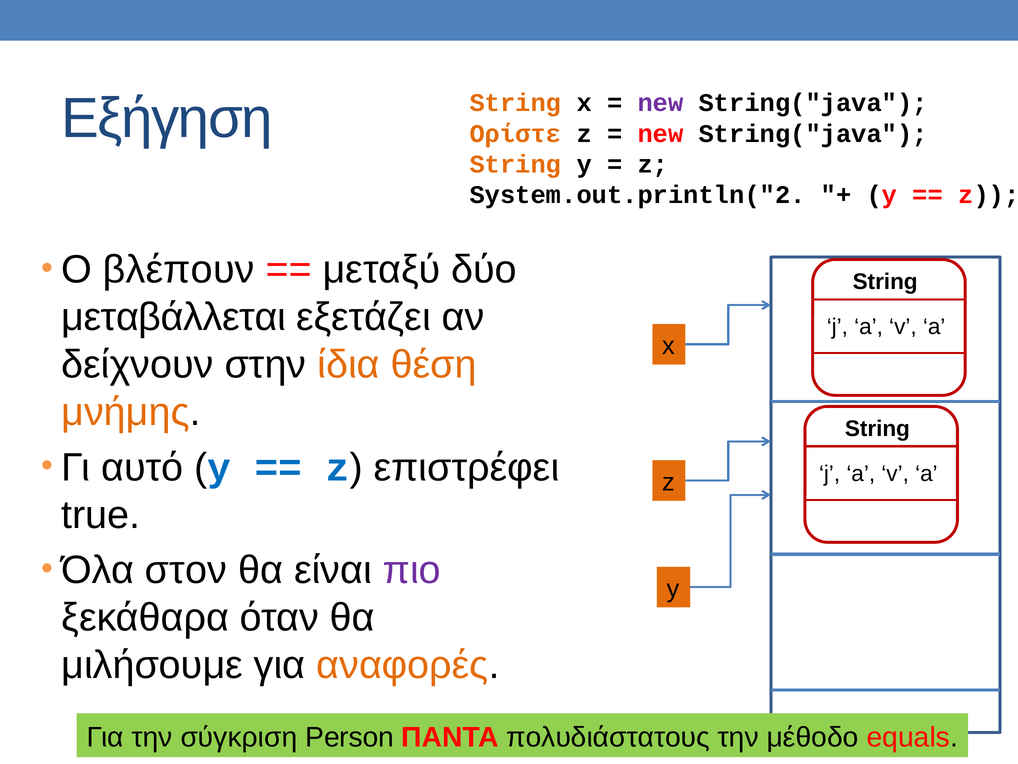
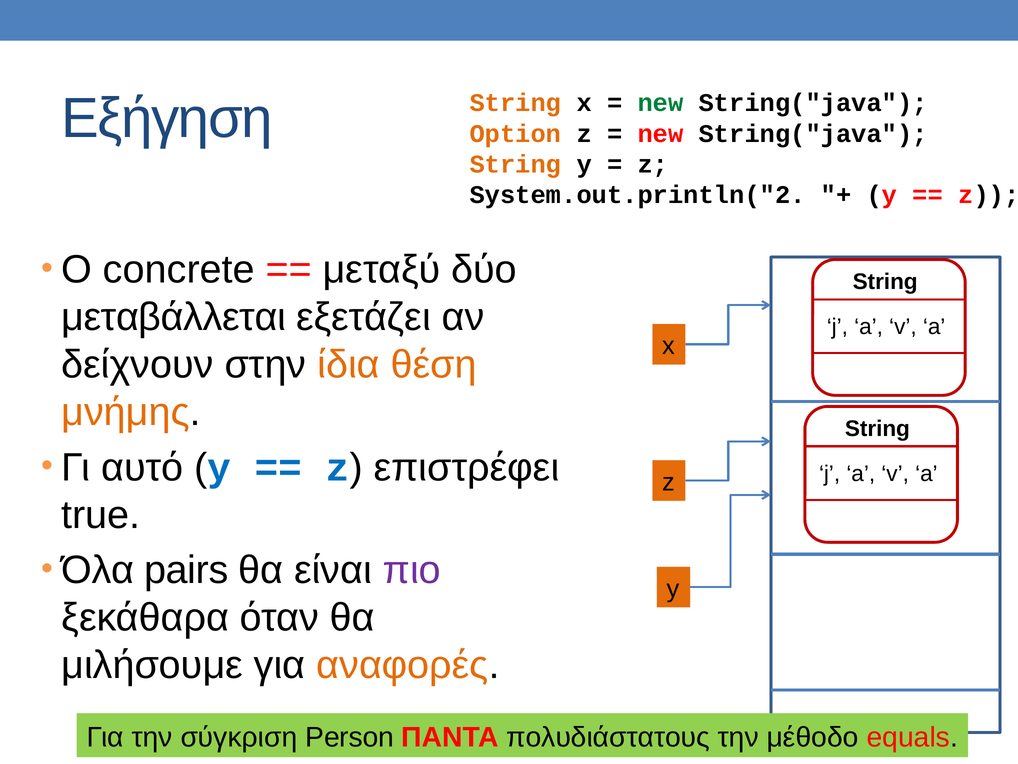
new colour: purple -> green (661, 103)
Ορίστε: Ορίστε -> Option (515, 134)
βλέπουν: βλέπουν -> concrete (179, 270)
στον: στον -> pairs (186, 570)
